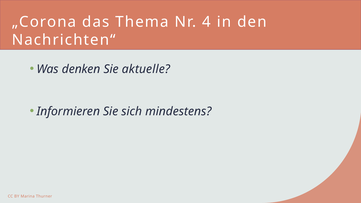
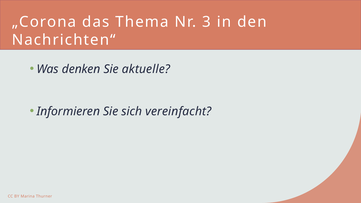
4: 4 -> 3 (207, 22)
mindestens: mindestens -> vereinfacht (178, 111)
